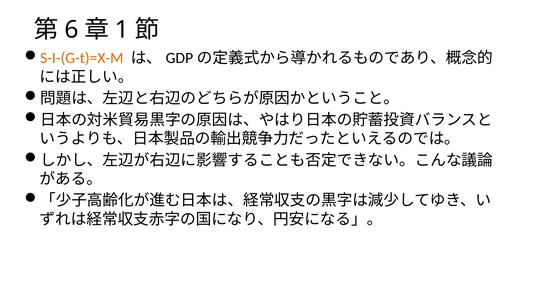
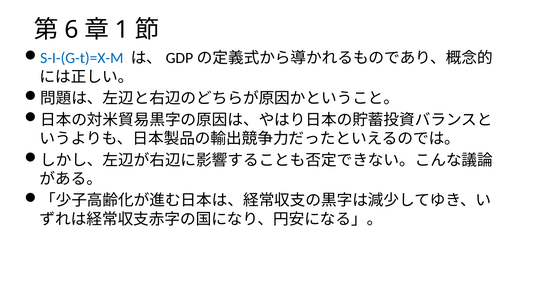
S-I-(G-t)=X-M colour: orange -> blue (82, 58)
